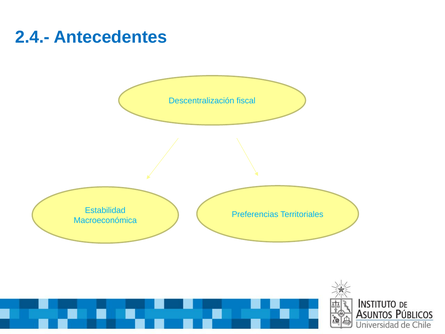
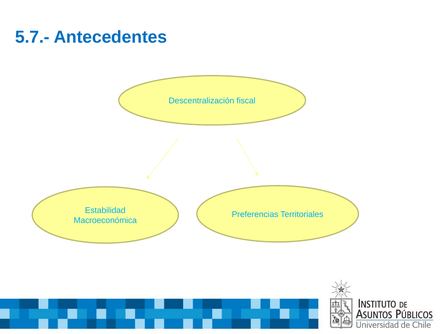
2.4.-: 2.4.- -> 5.7.- (32, 37)
